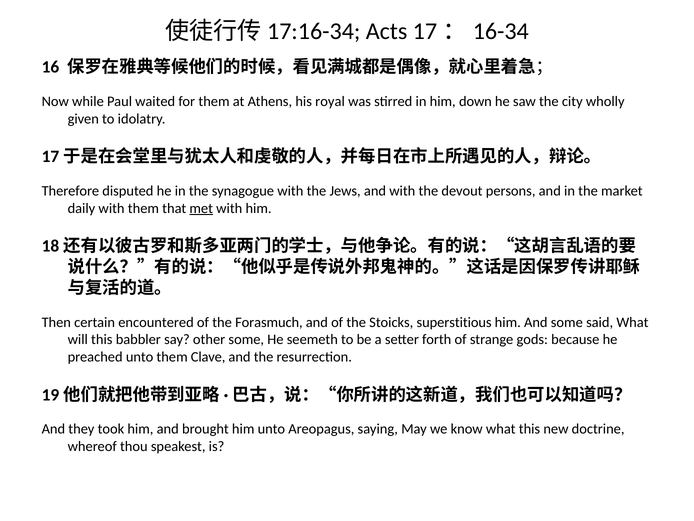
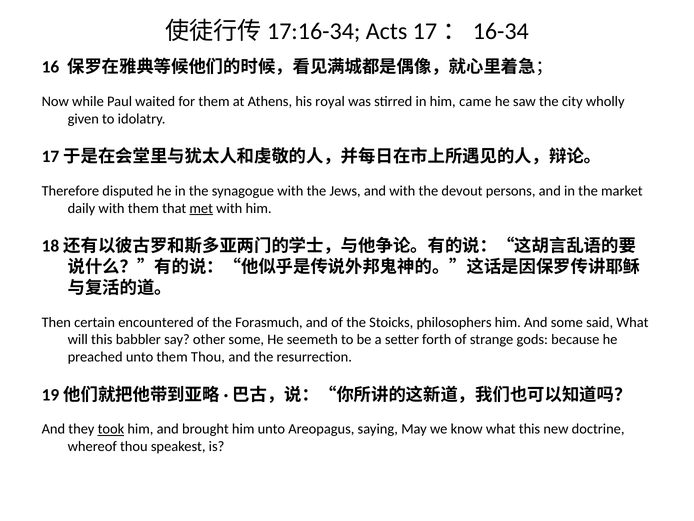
down: down -> came (475, 101)
superstitious: superstitious -> philosophers (454, 322)
them Clave: Clave -> Thou (208, 357)
took underline: none -> present (111, 429)
